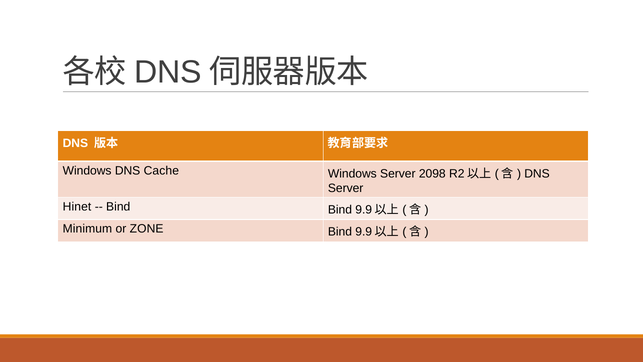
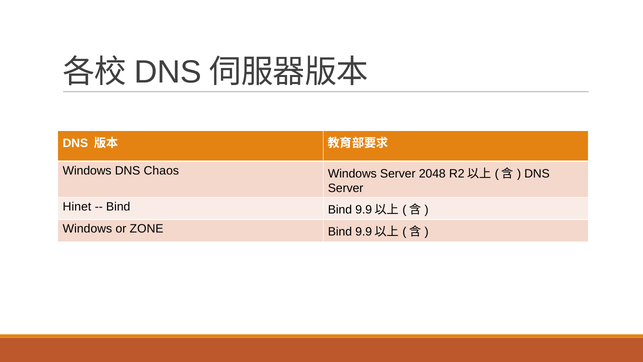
Cache: Cache -> Chaos (161, 171)
2098: 2098 -> 2048 (432, 174)
Minimum: Minimum -> Windows (87, 229)
